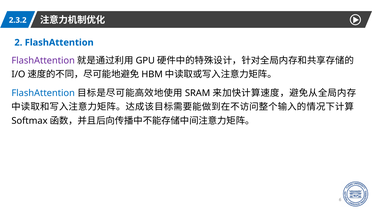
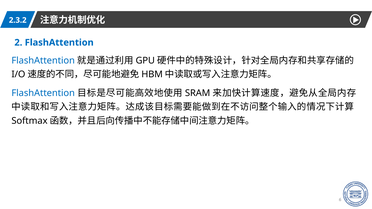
FlashAttention colour: purple -> blue (43, 61)
